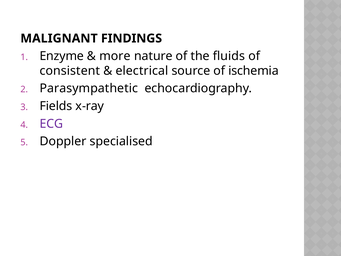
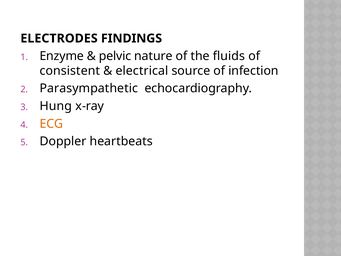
MALIGNANT: MALIGNANT -> ELECTRODES (59, 38)
more: more -> pelvic (115, 56)
ischemia: ischemia -> infection (253, 71)
Fields: Fields -> Hung (56, 106)
ECG colour: purple -> orange (51, 124)
specialised: specialised -> heartbeats (121, 141)
